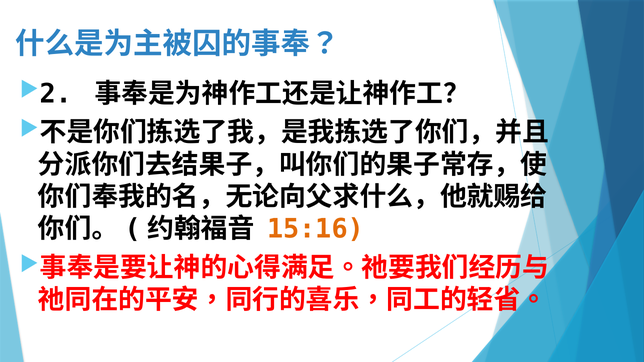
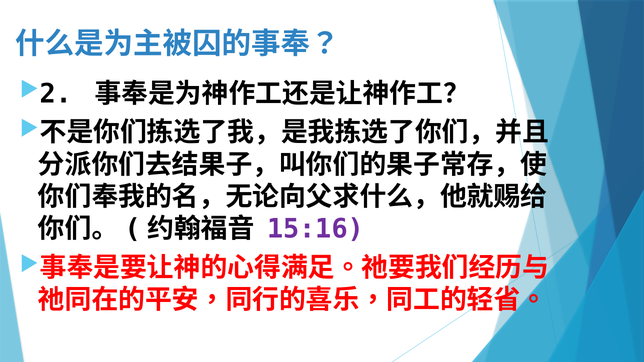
15:16 colour: orange -> purple (315, 229)
